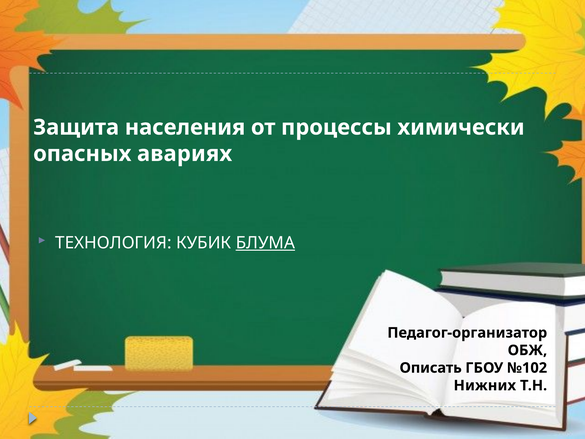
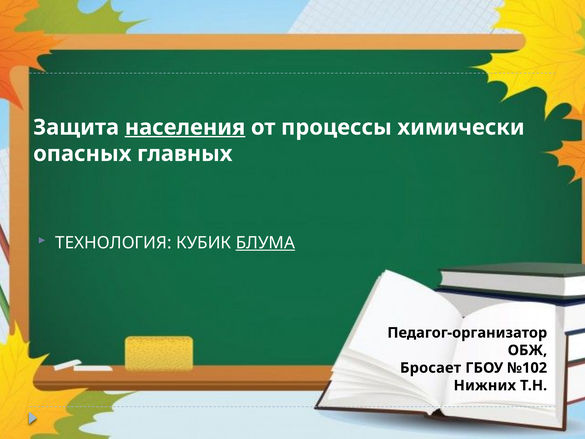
населения underline: none -> present (185, 127)
авариях: авариях -> главных (185, 154)
Описать: Описать -> Бросает (431, 368)
